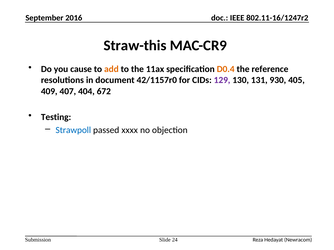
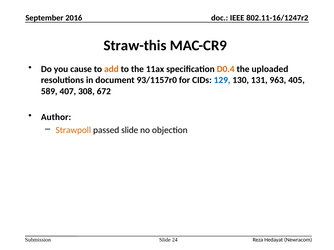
reference: reference -> uploaded (270, 69)
42/1157r0: 42/1157r0 -> 93/1157r0 (157, 80)
129 colour: purple -> blue (222, 80)
930: 930 -> 963 (278, 80)
409: 409 -> 589 (49, 91)
404: 404 -> 308 (86, 91)
Testing: Testing -> Author (56, 117)
Strawpoll colour: blue -> orange (73, 130)
passed xxxx: xxxx -> slide (130, 130)
